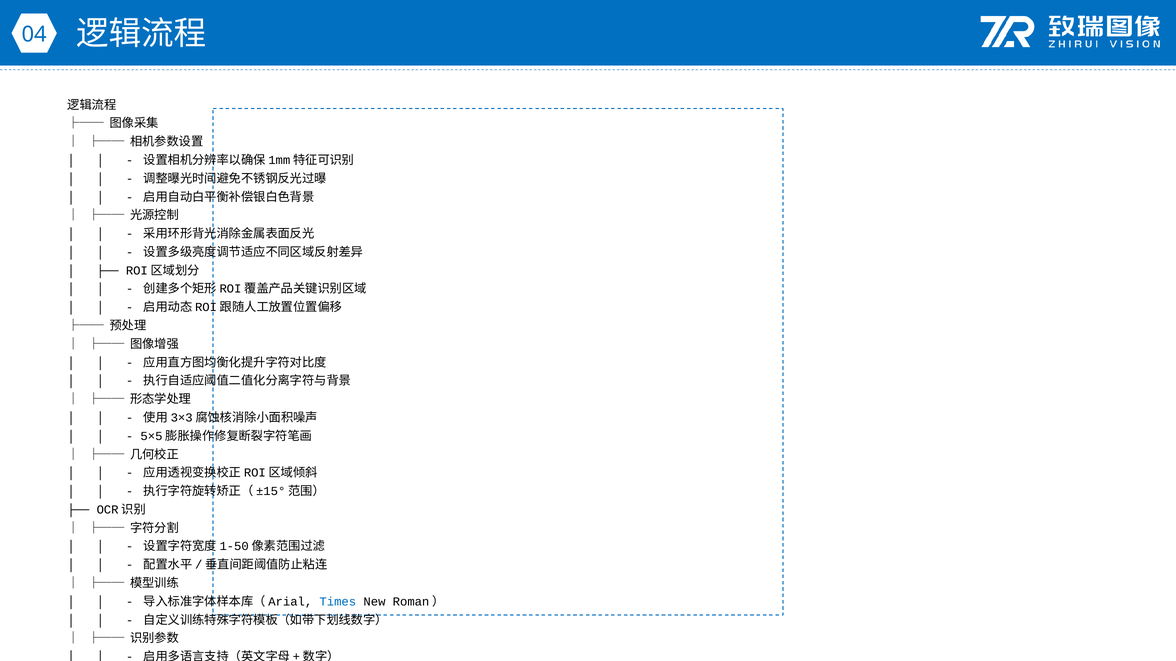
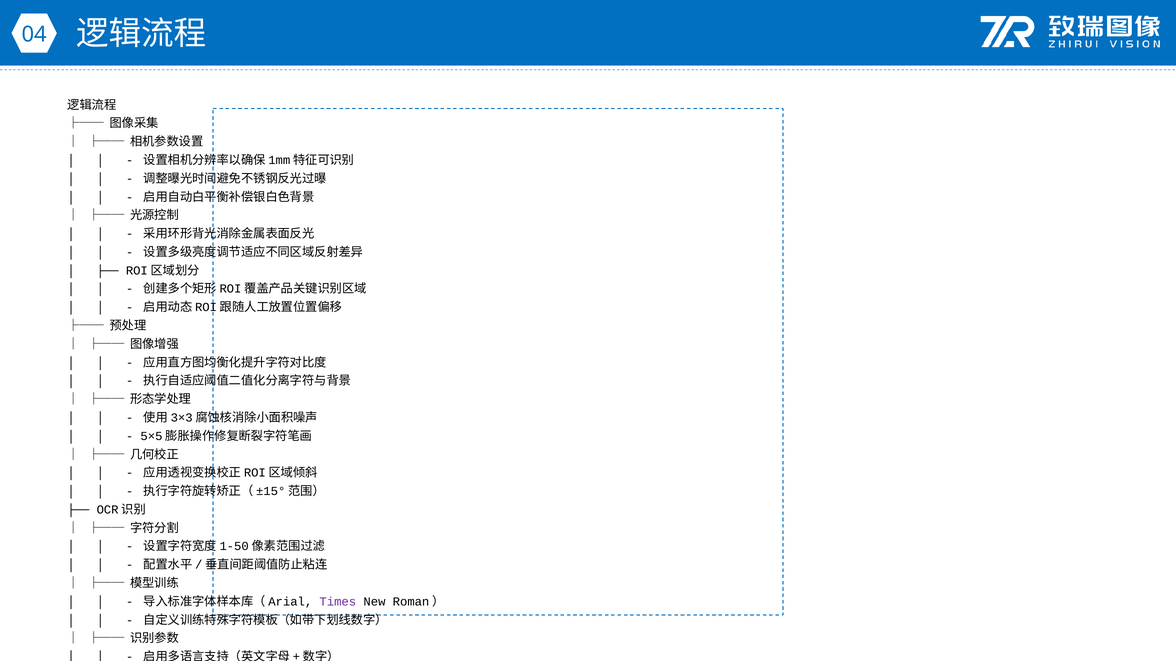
Times colour: blue -> purple (338, 602)
